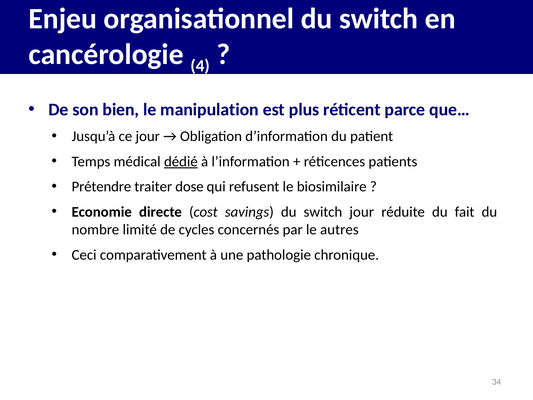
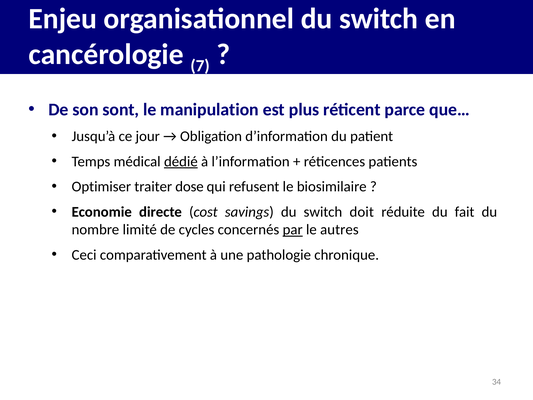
4: 4 -> 7 (200, 66)
bien: bien -> sont (121, 109)
Prétendre: Prétendre -> Optimiser (101, 187)
switch jour: jour -> doit (362, 212)
par underline: none -> present (293, 230)
